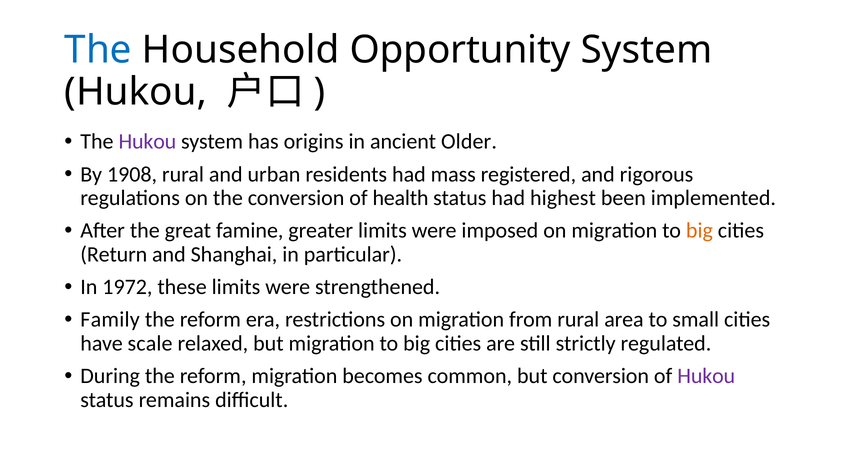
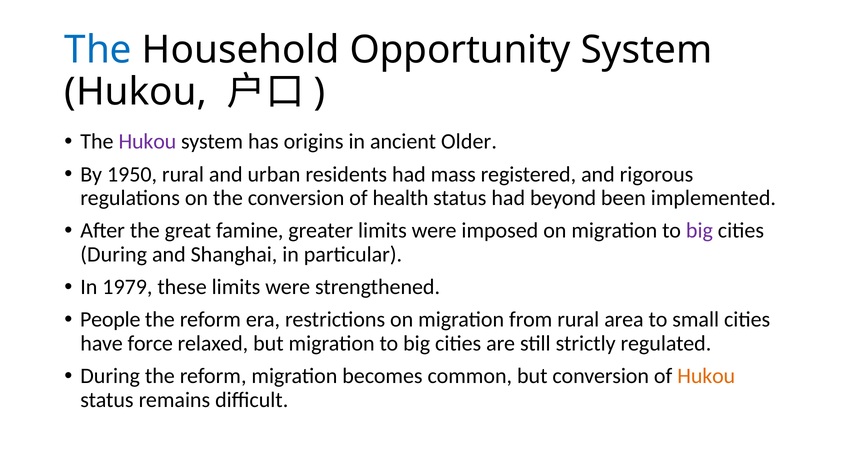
1908: 1908 -> 1950 (132, 174)
highest: highest -> beyond (563, 198)
big colour: orange -> purple (699, 231)
Return: Return -> During (114, 254)
1972: 1972 -> 1979 (127, 287)
Family: Family -> People (110, 320)
scale: scale -> force (150, 343)
Hukou colour: purple -> orange (706, 376)
